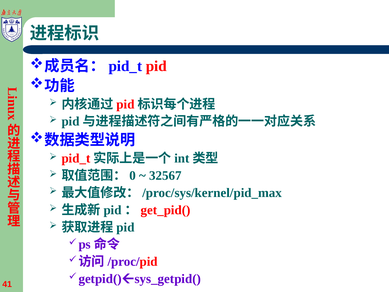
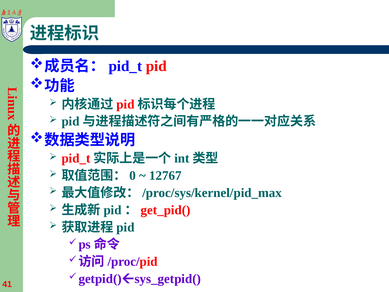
32567: 32567 -> 12767 (165, 176)
